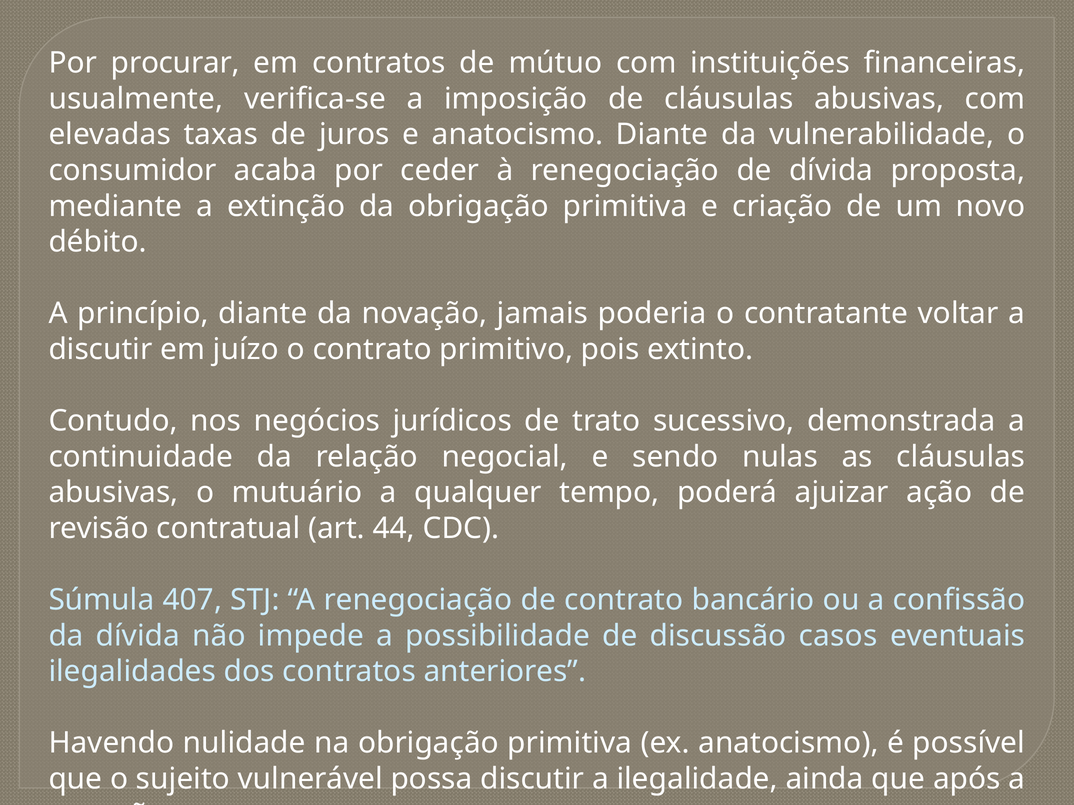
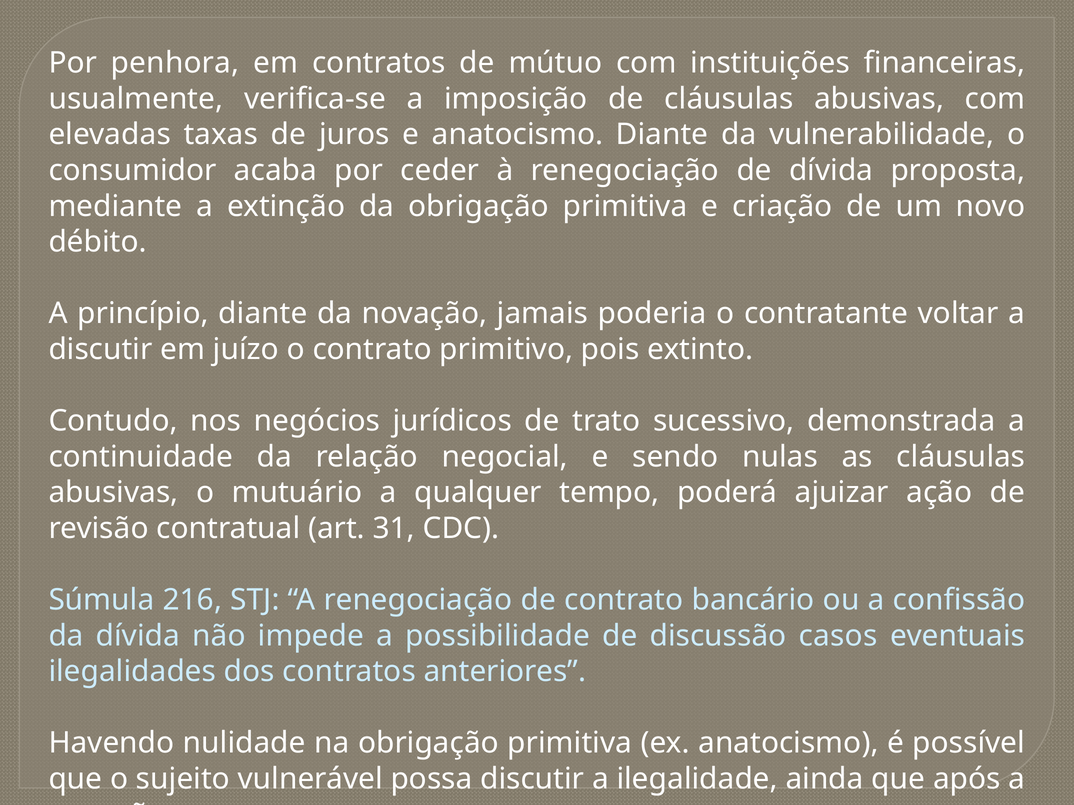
procurar: procurar -> penhora (175, 63)
44: 44 -> 31 (394, 529)
407: 407 -> 216 (192, 600)
